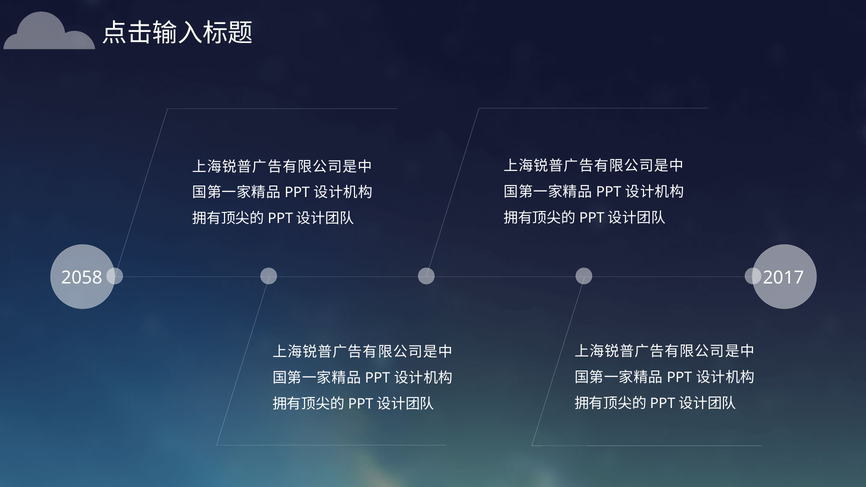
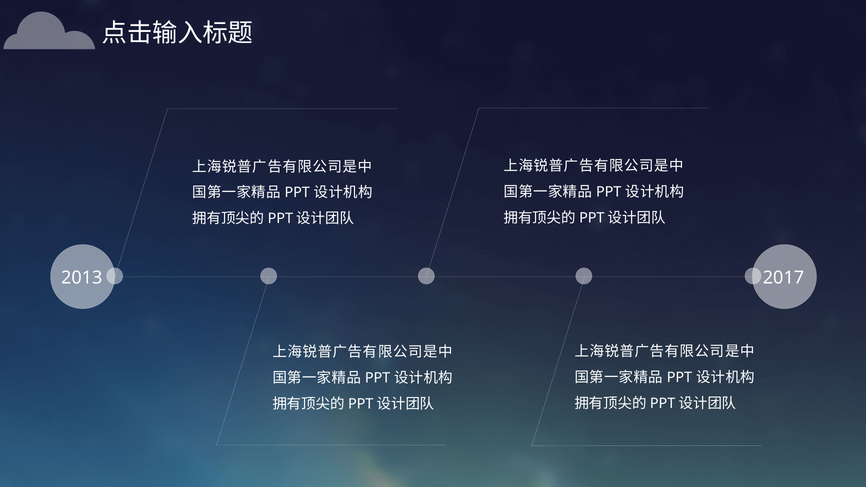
2058: 2058 -> 2013 (82, 278)
